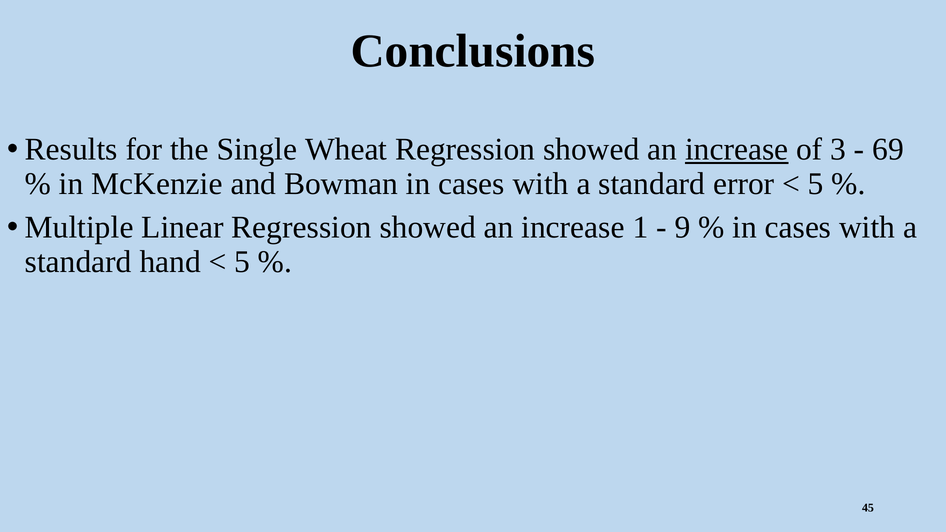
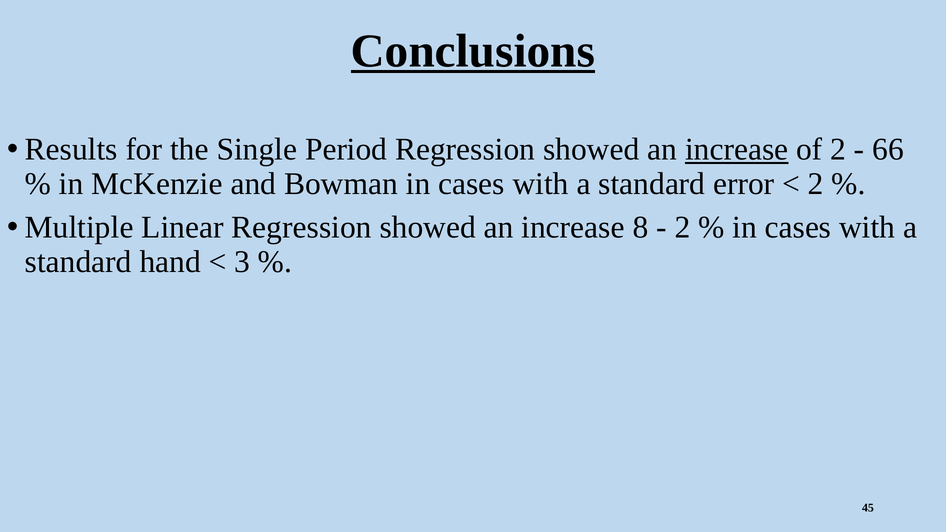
Conclusions underline: none -> present (473, 51)
Wheat: Wheat -> Period (346, 150)
of 3: 3 -> 2 (838, 150)
69: 69 -> 66 (888, 150)
5: 5 -> 2 (816, 184)
1: 1 -> 8 (640, 228)
9: 9 -> 2 (682, 228)
5: 5 -> 3 (242, 262)
